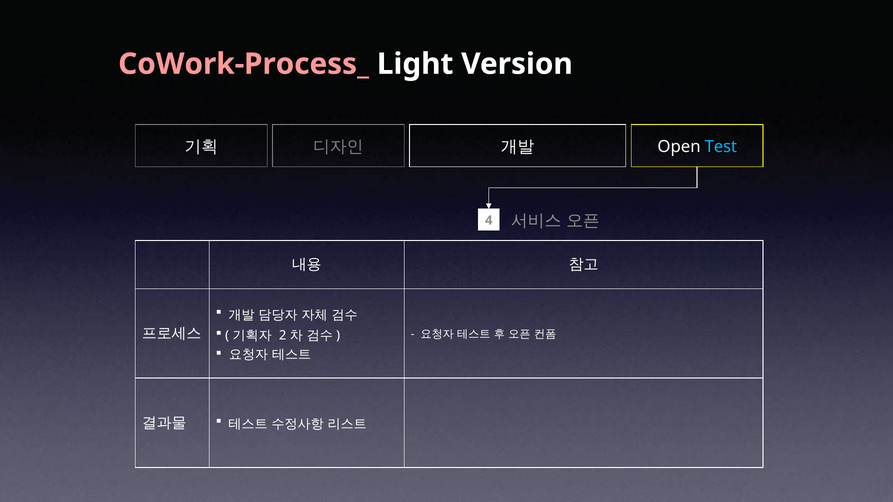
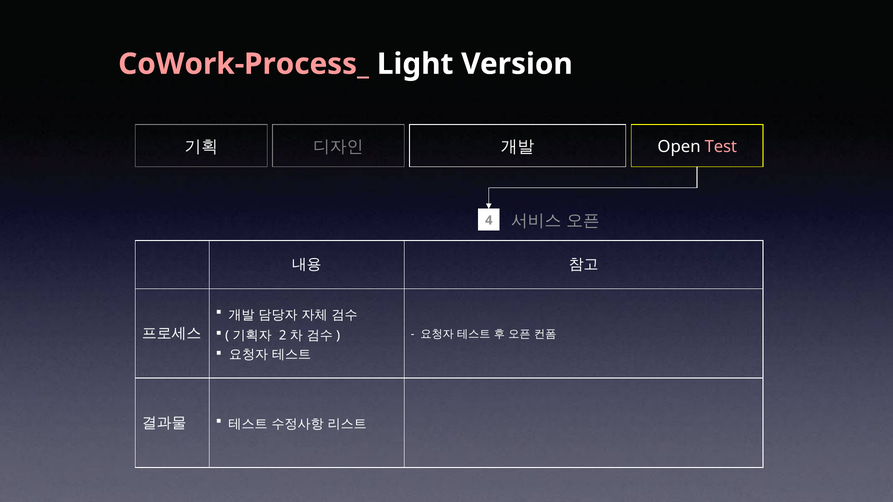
Test colour: light blue -> pink (721, 147)
